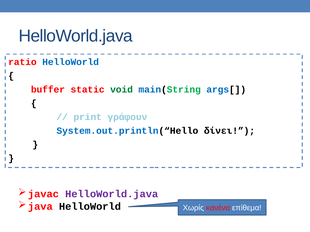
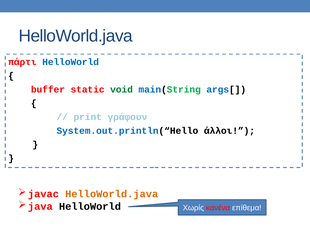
ratio: ratio -> πάρτι (22, 62)
δίνει: δίνει -> άλλοι (229, 131)
HelloWorld.java colour: purple -> orange (112, 194)
